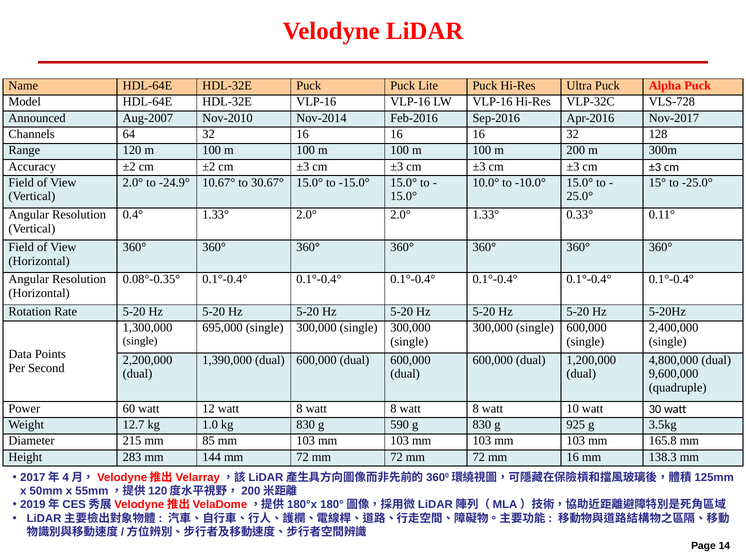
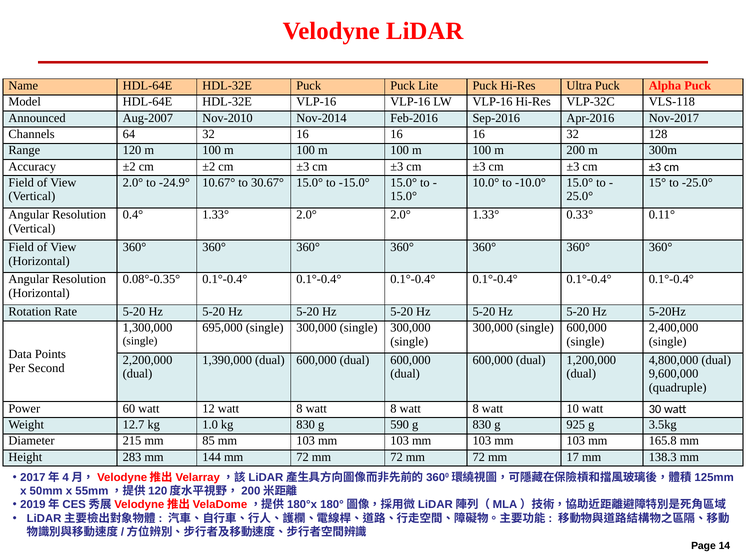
VLS-728: VLS-728 -> VLS-118 (672, 102)
mm 16: 16 -> 17 (573, 457)
